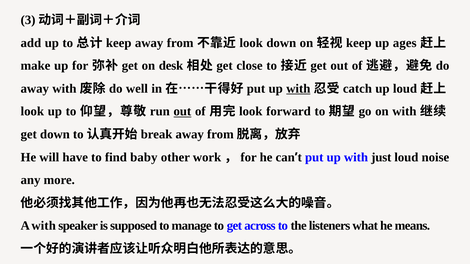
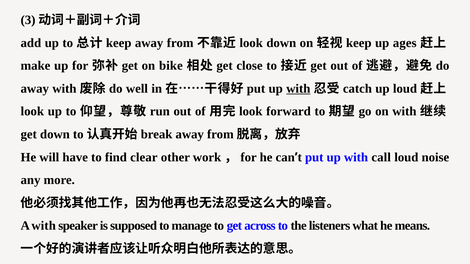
desk: desk -> bike (171, 66)
out underline: present -> none (182, 112)
baby: baby -> clear (144, 157)
just: just -> call (381, 157)
